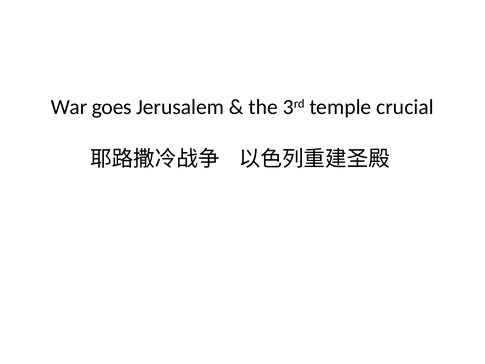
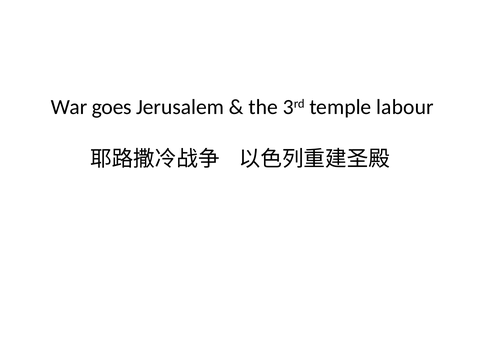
crucial: crucial -> labour (405, 107)
